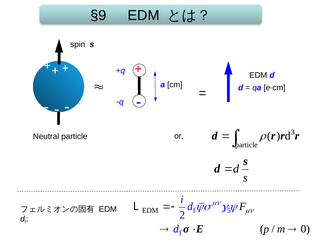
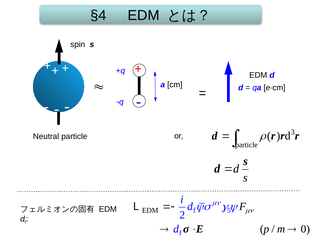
§9: §9 -> §4 (98, 15)
